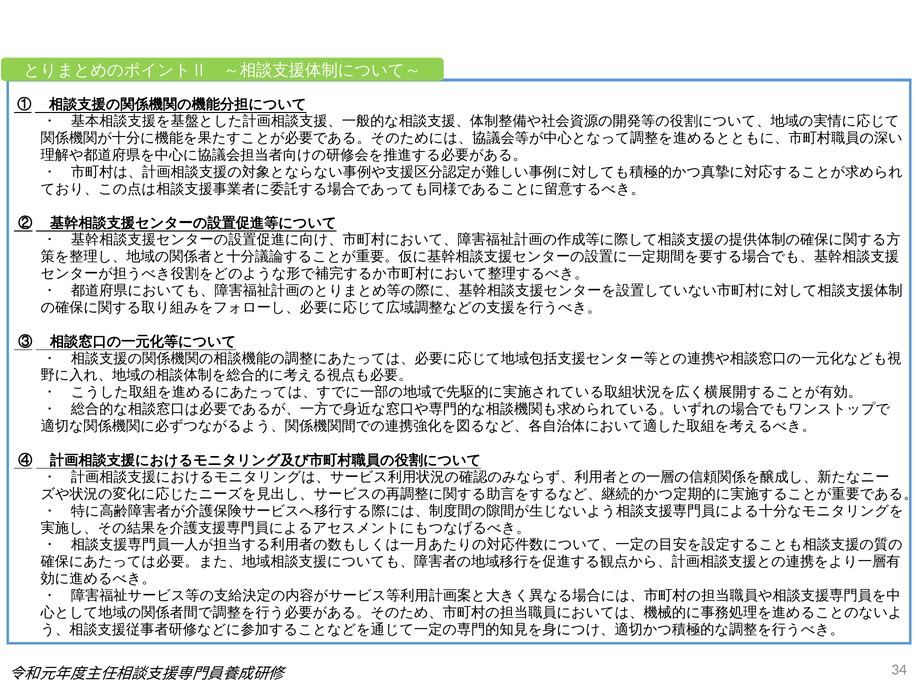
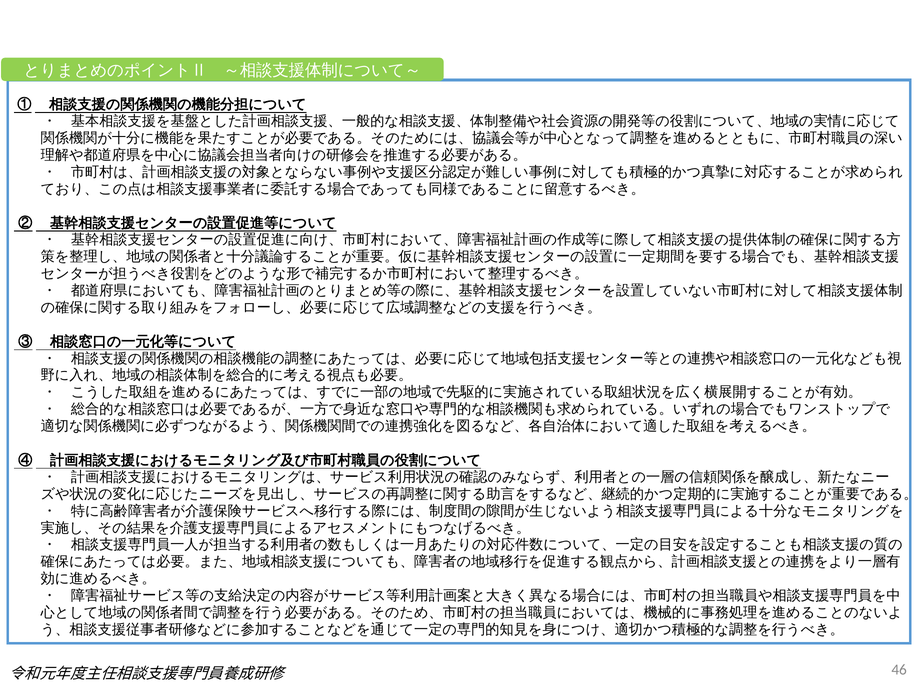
34: 34 -> 46 (899, 670)
